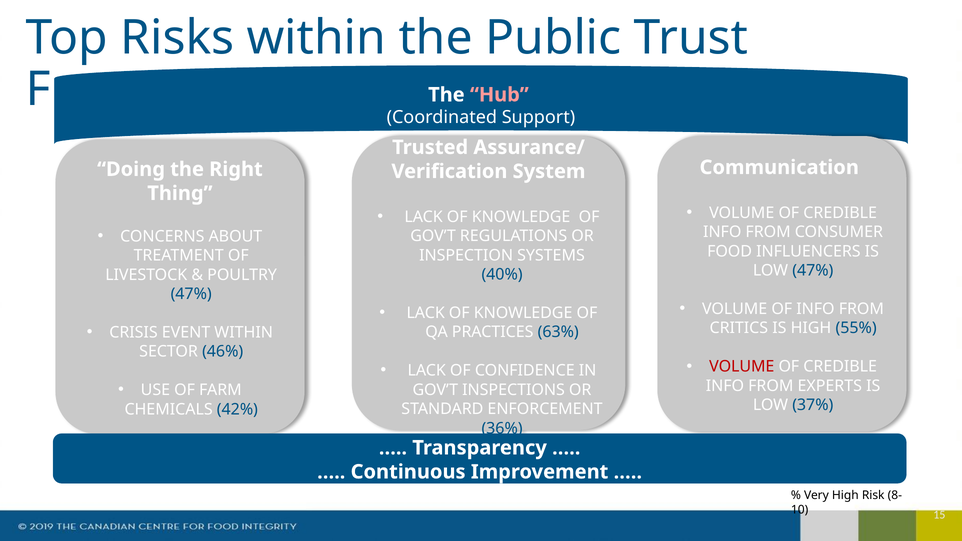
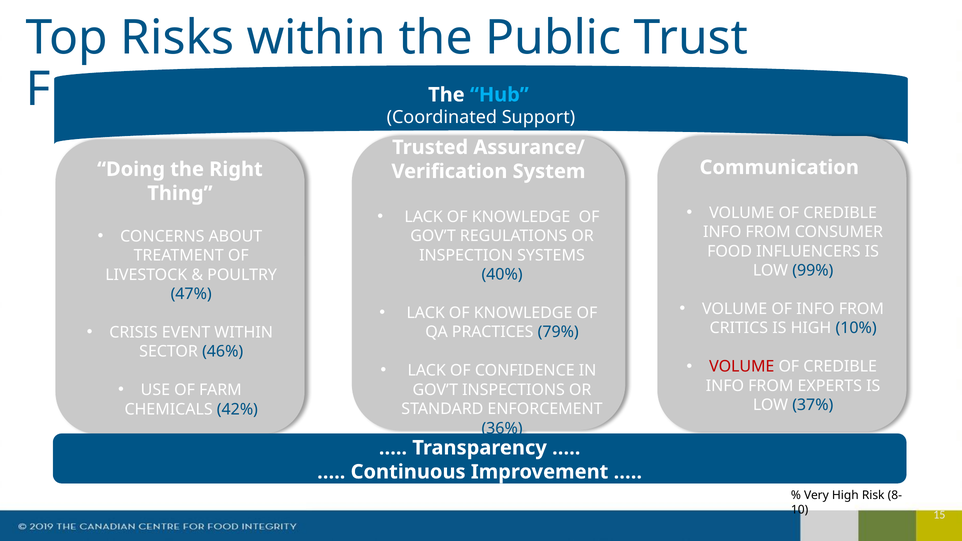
Hub colour: pink -> light blue (499, 95)
LOW 47%: 47% -> 99% (813, 271)
55%: 55% -> 10% (856, 328)
63%: 63% -> 79% (558, 332)
